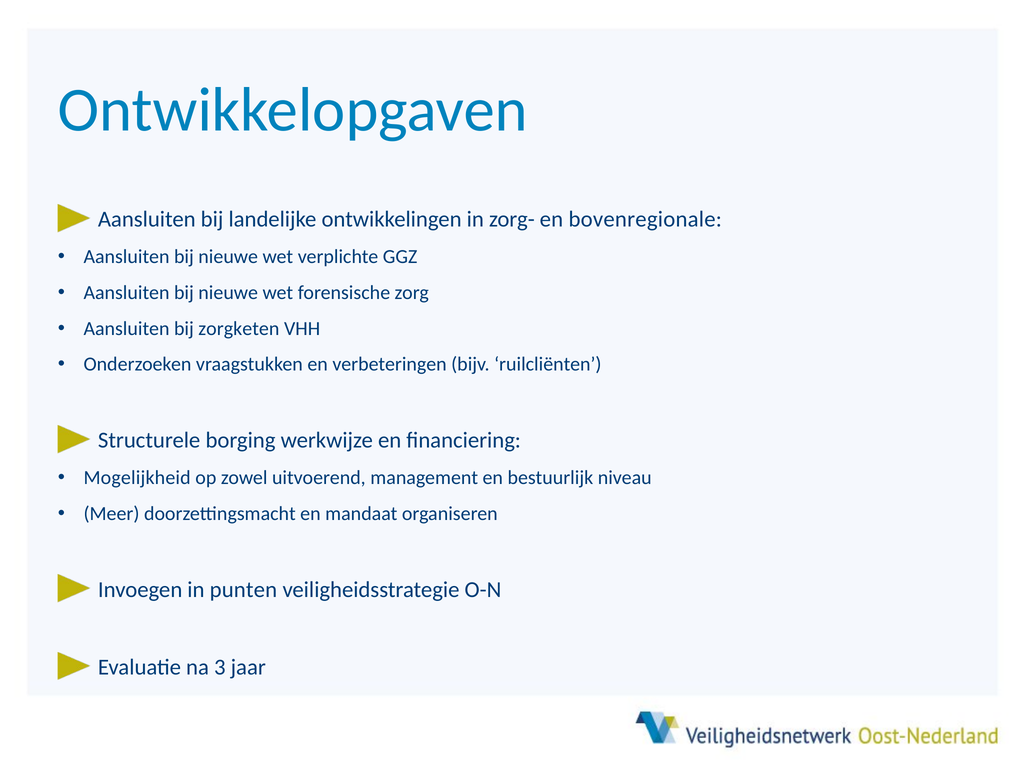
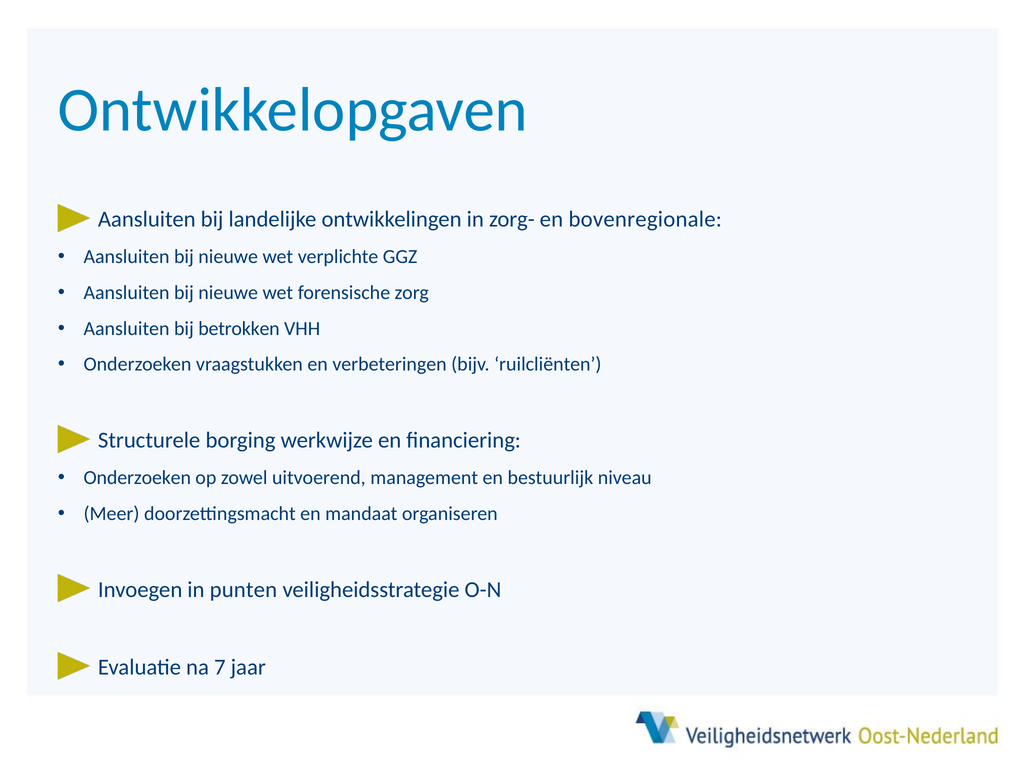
zorgketen: zorgketen -> betrokken (239, 329)
Mogelijkheid: Mogelijkheid -> Onderzoeken (137, 478)
3: 3 -> 7 (220, 668)
